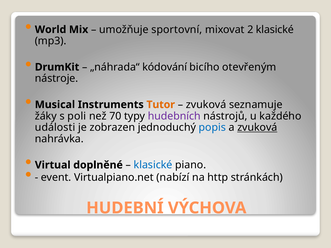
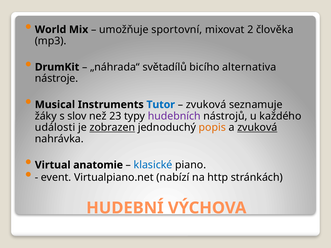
2 klasické: klasické -> člověka (275, 30)
kódování: kódování -> světadílů (165, 67)
otevřeným: otevřeným -> alternativa (249, 67)
Tutor colour: orange -> blue (161, 105)
poli: poli -> slov (77, 116)
70: 70 -> 23 (115, 116)
zobrazen underline: none -> present (112, 128)
popis colour: blue -> orange (212, 128)
doplněné: doplněné -> anatomie (98, 165)
